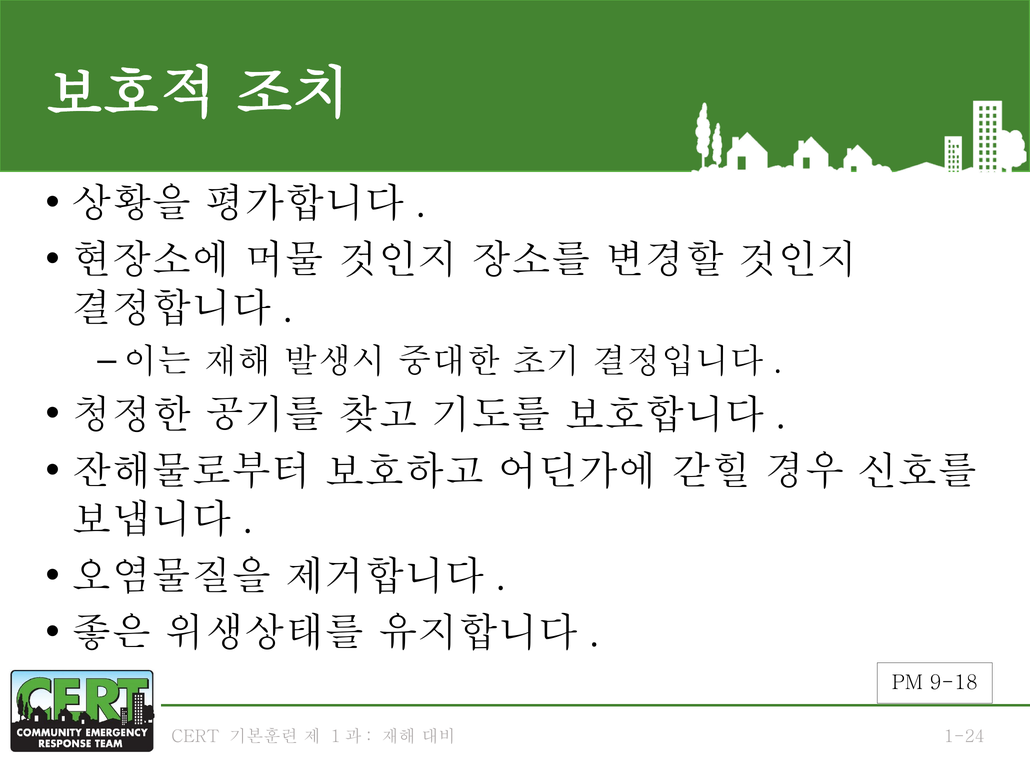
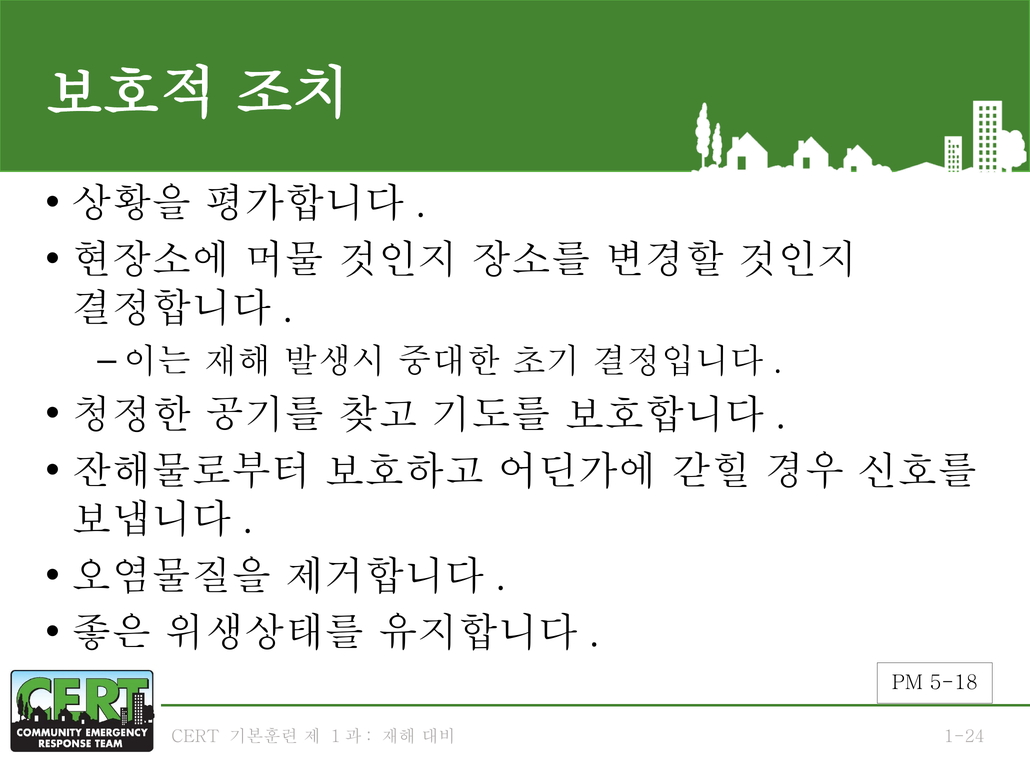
9-18: 9-18 -> 5-18 (954, 682)
